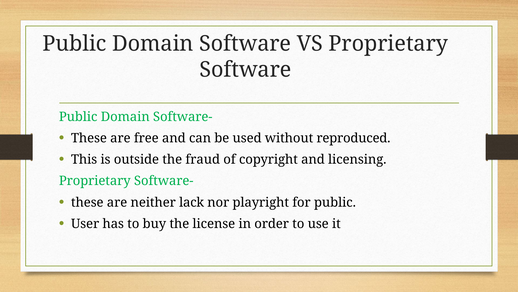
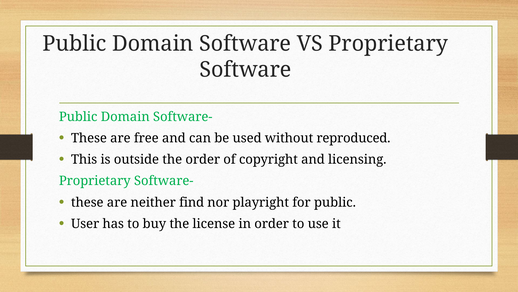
the fraud: fraud -> order (203, 159)
lack: lack -> find (192, 202)
